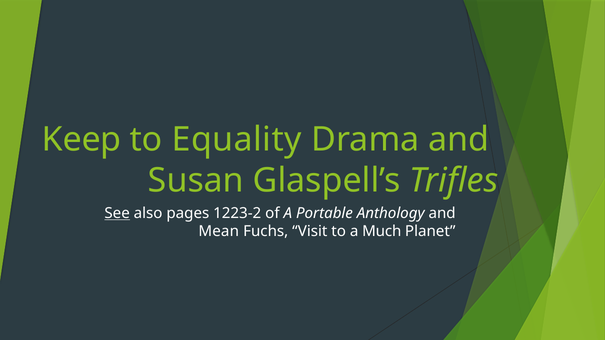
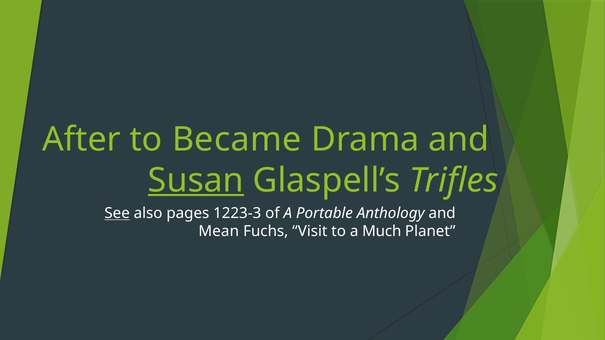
Keep: Keep -> After (81, 140)
Equality: Equality -> Became (237, 140)
Susan underline: none -> present (196, 181)
1223-2: 1223-2 -> 1223-3 (237, 213)
